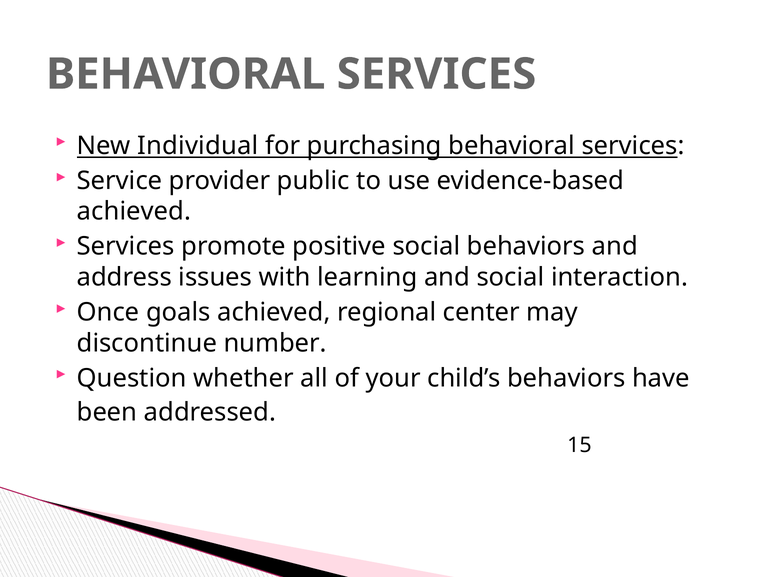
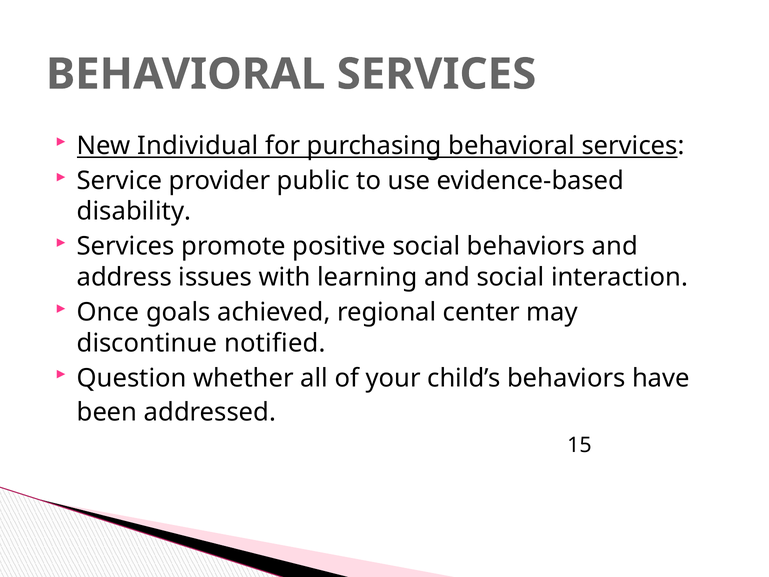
achieved: achieved -> disability (134, 211)
number: number -> notified (275, 343)
